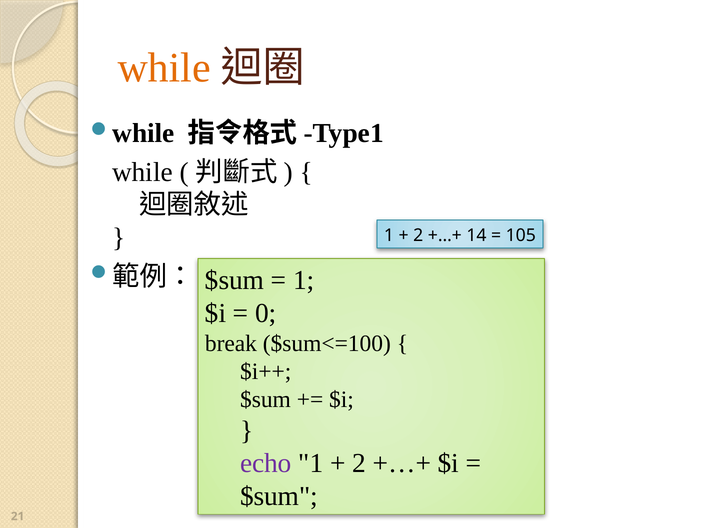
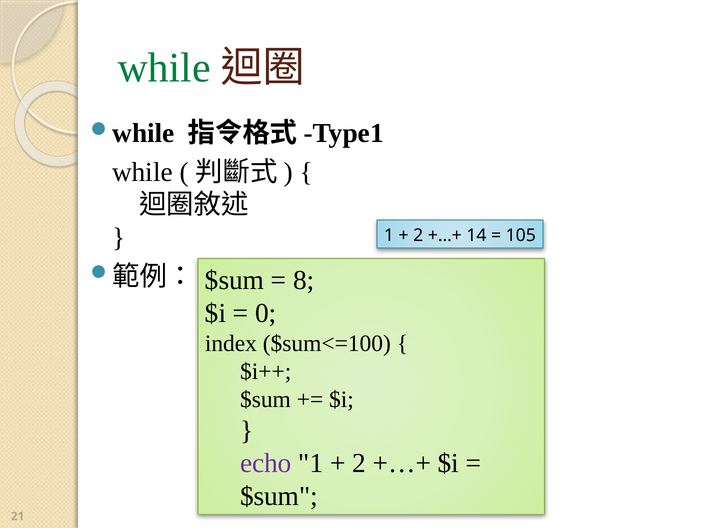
while colour: orange -> green (164, 68)
1: 1 -> 8 (304, 280)
break: break -> index (231, 343)
